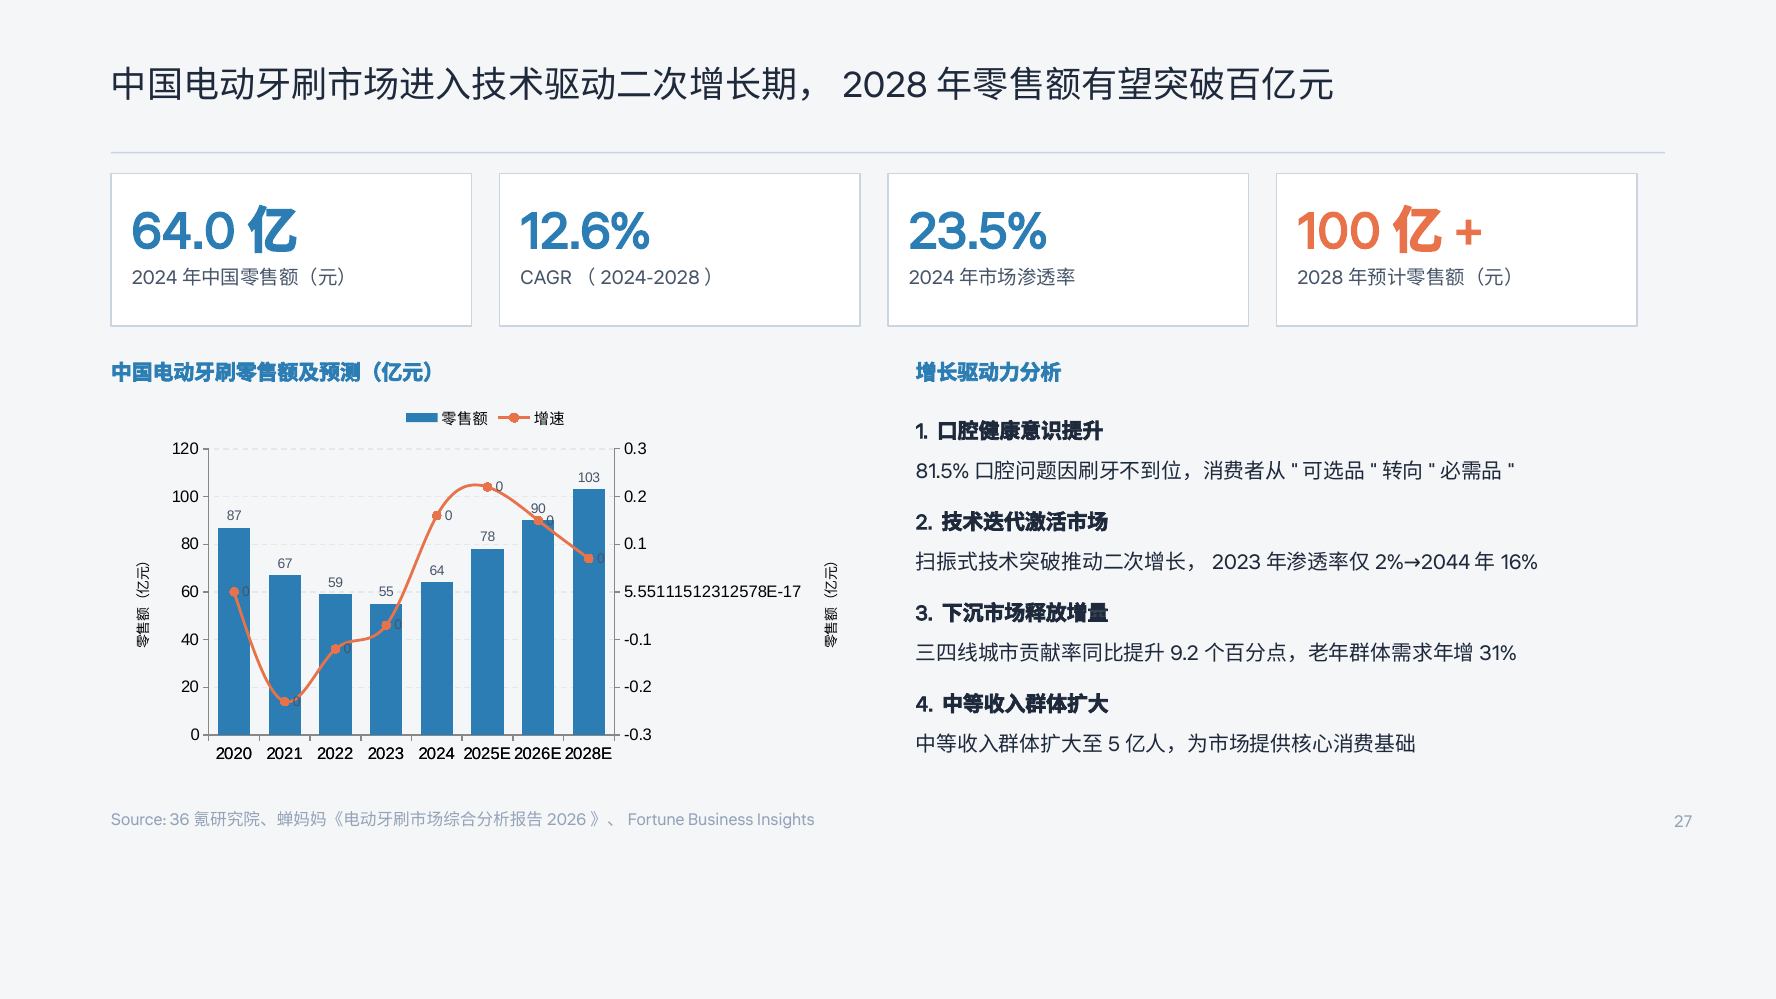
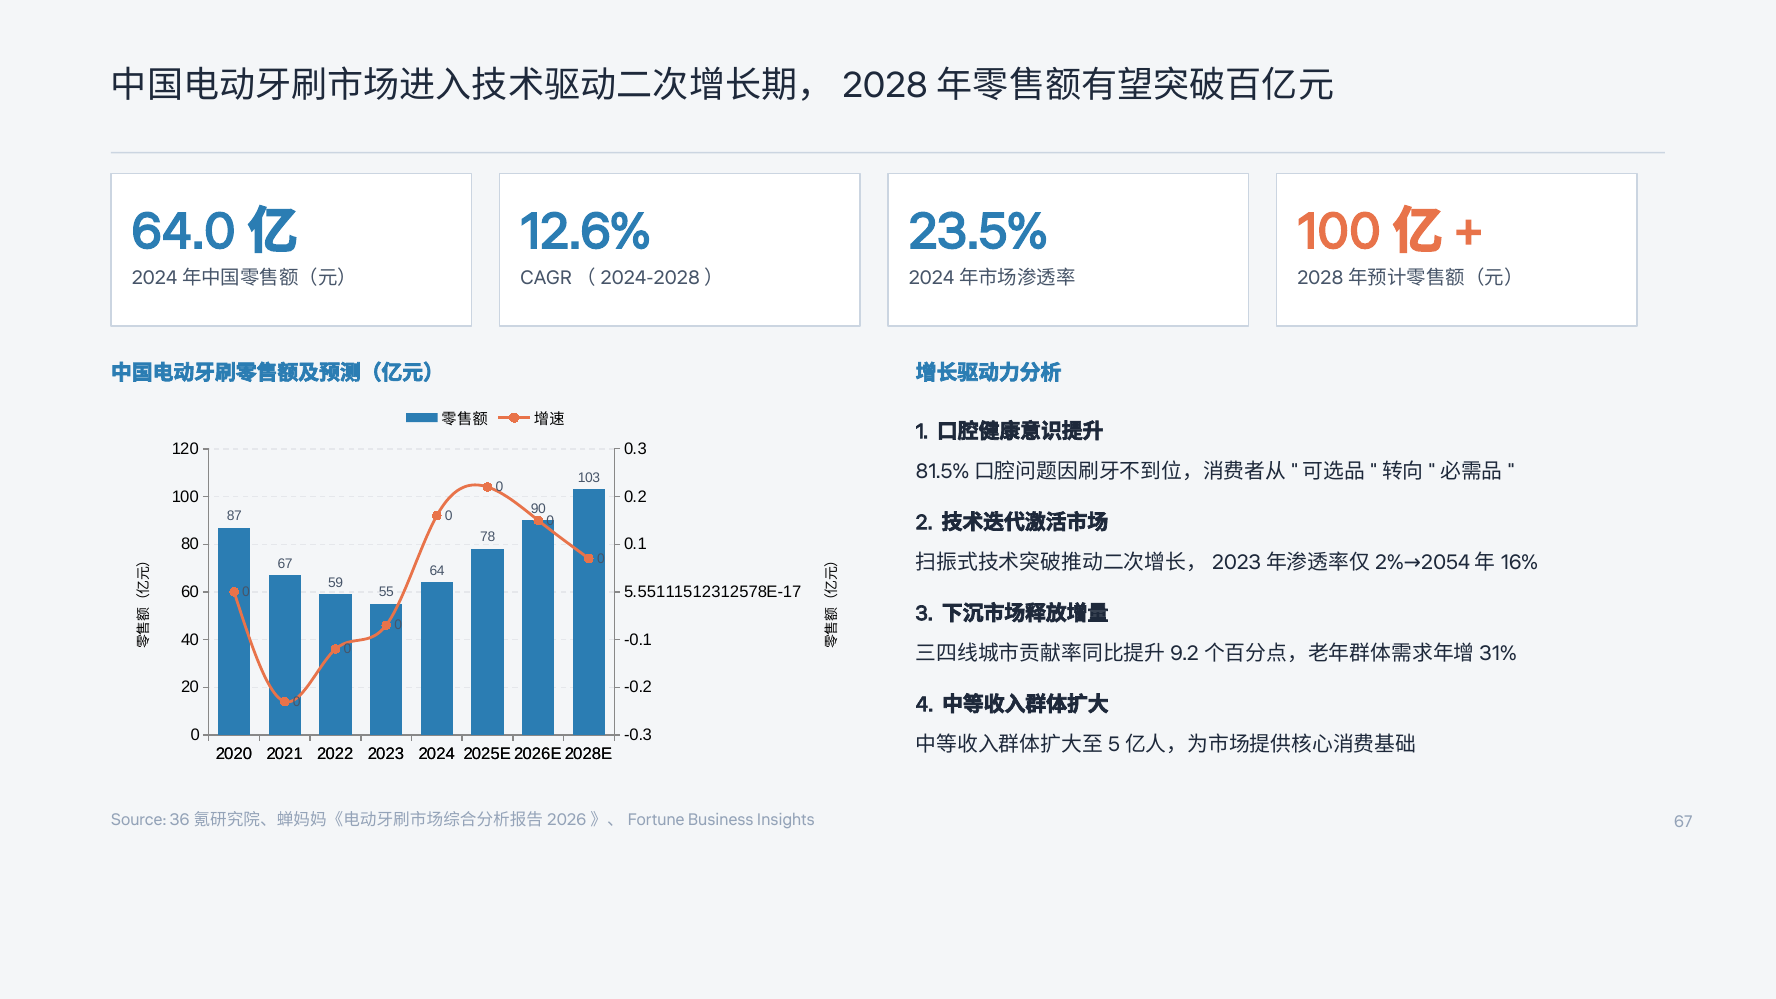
2044: 2044 -> 2054 (1446, 562)
Insights 27: 27 -> 67 (1683, 822)
